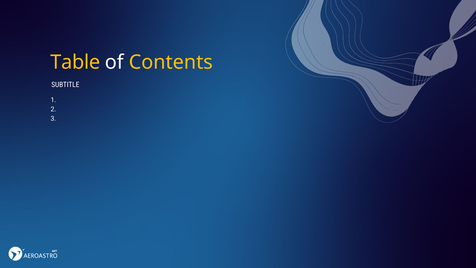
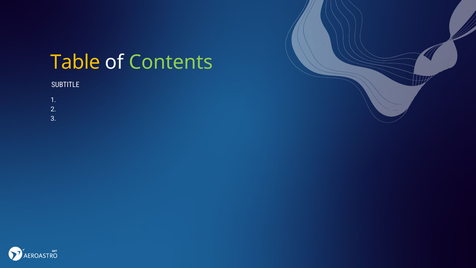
Contents colour: yellow -> light green (171, 62)
